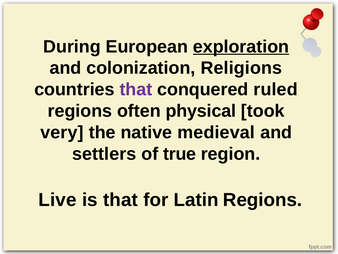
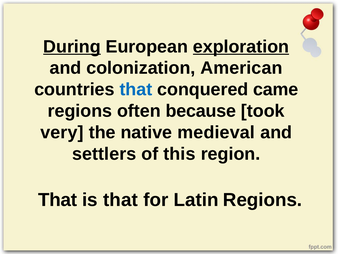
During underline: none -> present (72, 47)
Religions: Religions -> American (241, 68)
that colour: purple -> blue (136, 89)
ruled: ruled -> came (276, 89)
physical: physical -> because (201, 111)
true: true -> this (179, 154)
Live: Live -> That (58, 200)
